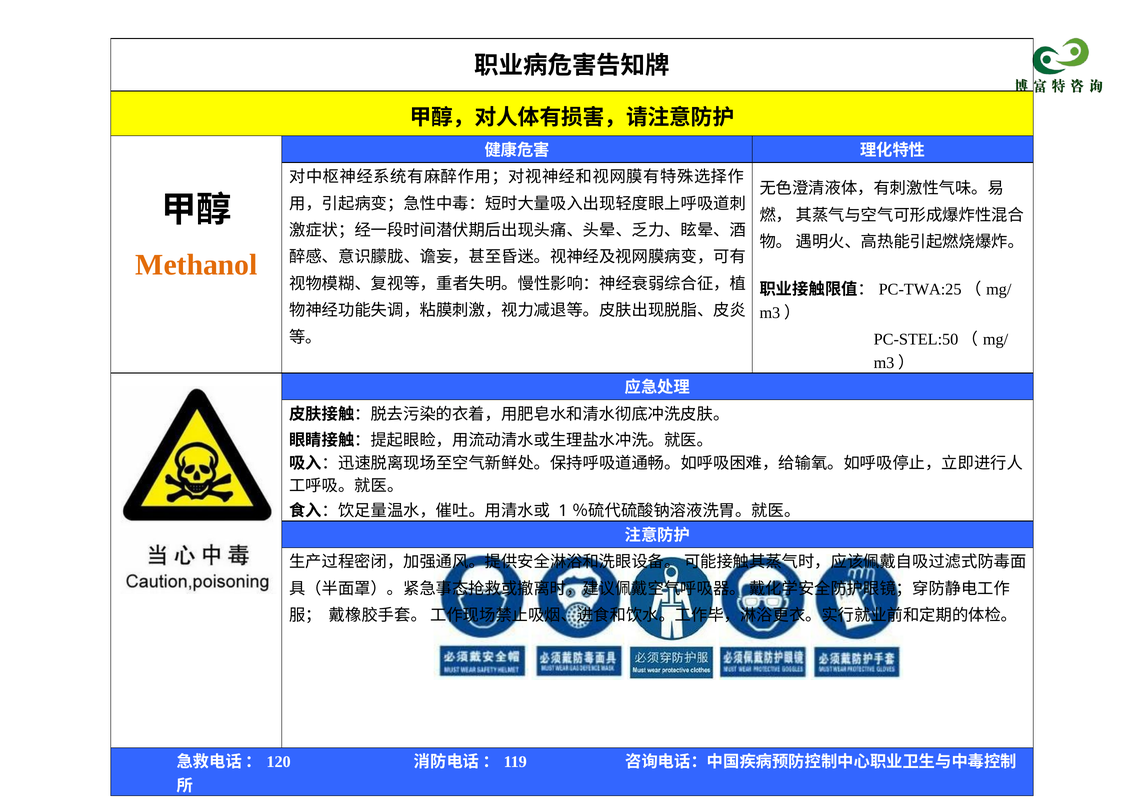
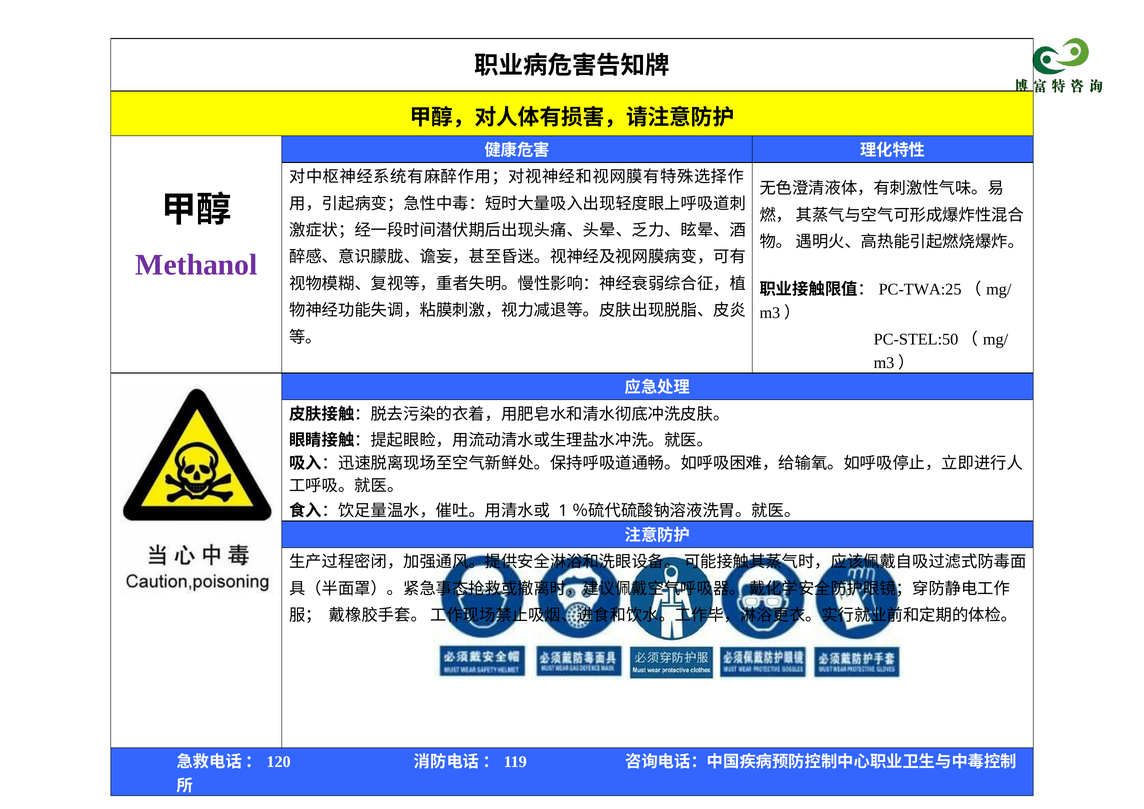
Methanol colour: orange -> purple (196, 265)
